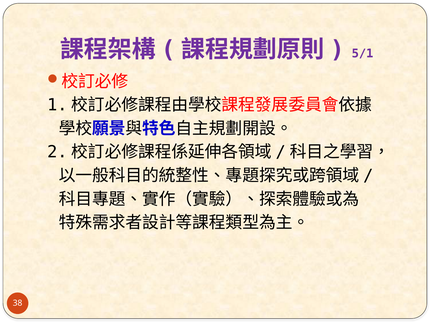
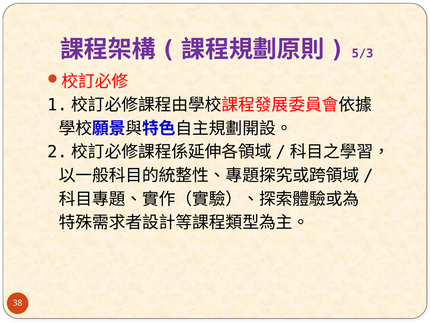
5/1: 5/1 -> 5/3 (363, 54)
